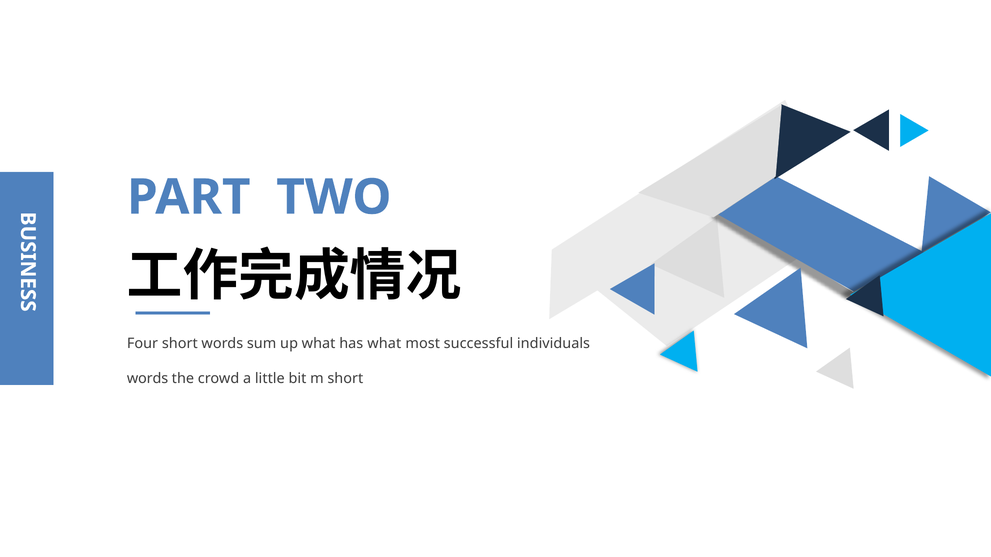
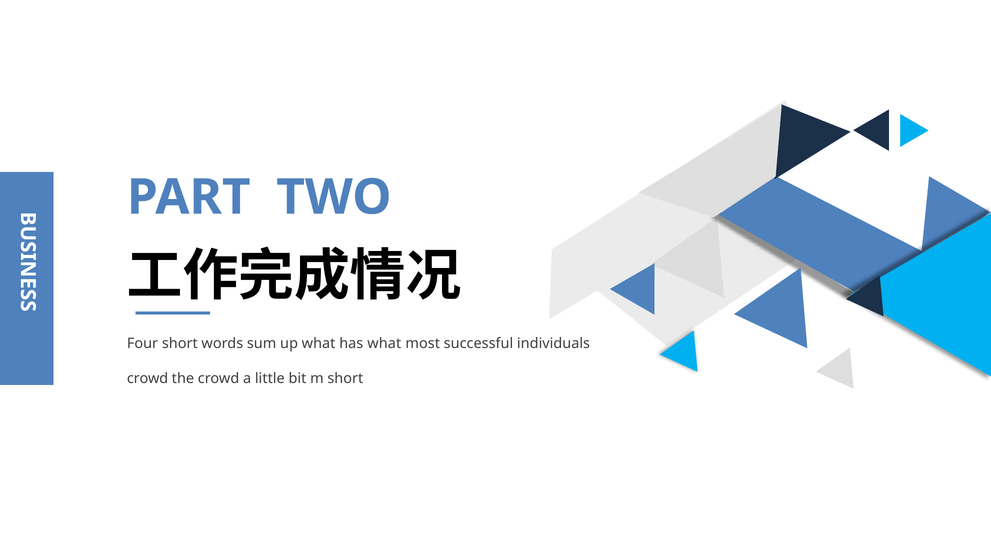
words: words -> crowd (148, 379)
